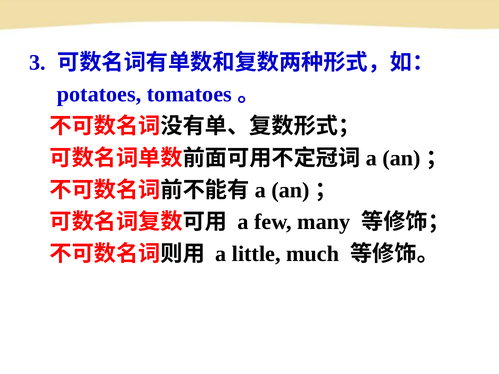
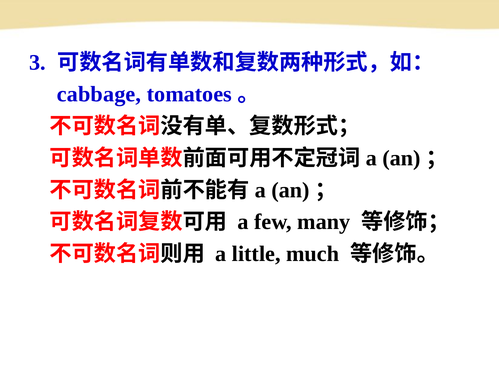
potatoes: potatoes -> cabbage (99, 94)
